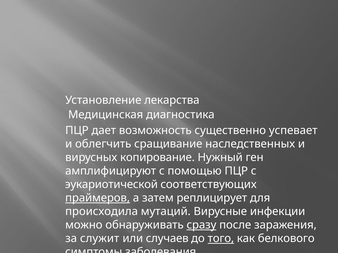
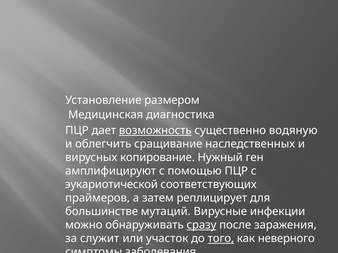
лекарства: лекарства -> размером (172, 100)
возможность underline: none -> present (155, 131)
успевает: успевает -> водяную (293, 131)
праймеров underline: present -> none (98, 198)
происходила: происходила -> большинстве (102, 212)
случаев: случаев -> участок (167, 239)
белкового: белкового -> неверного (286, 239)
